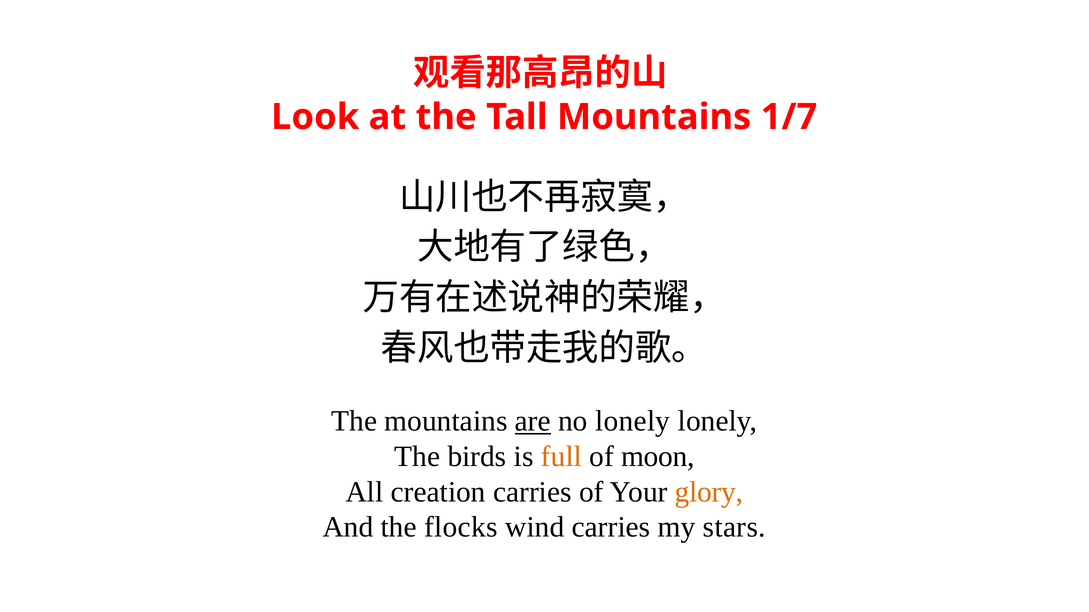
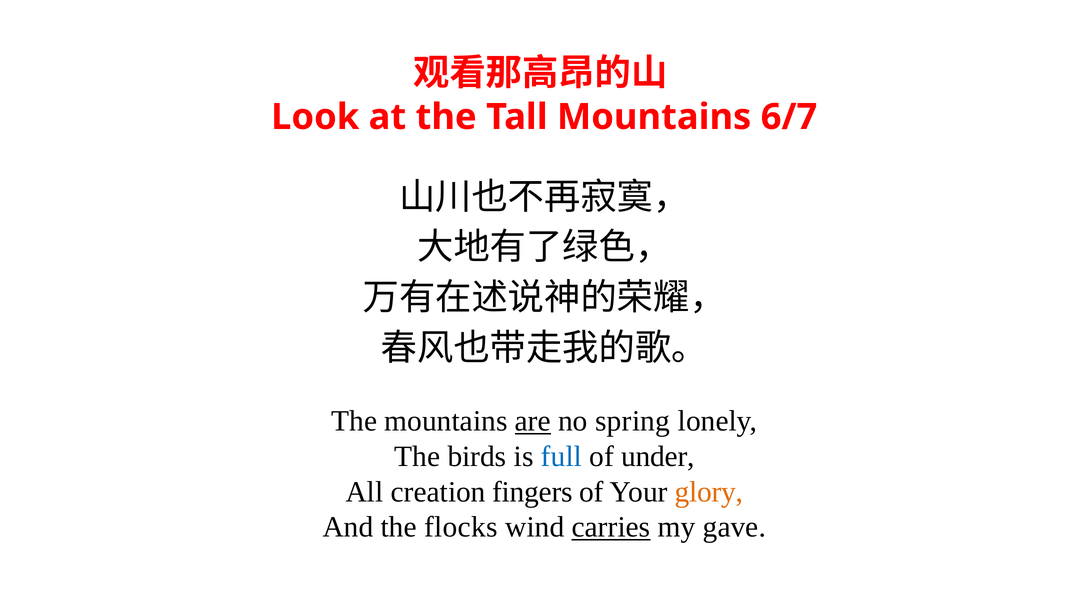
1/7: 1/7 -> 6/7 (789, 117)
no lonely: lonely -> spring (633, 422)
full colour: orange -> blue (561, 457)
moon: moon -> under (658, 457)
creation carries: carries -> fingers (532, 492)
carries underline: none -> present (611, 528)
stars: stars -> gave (734, 528)
